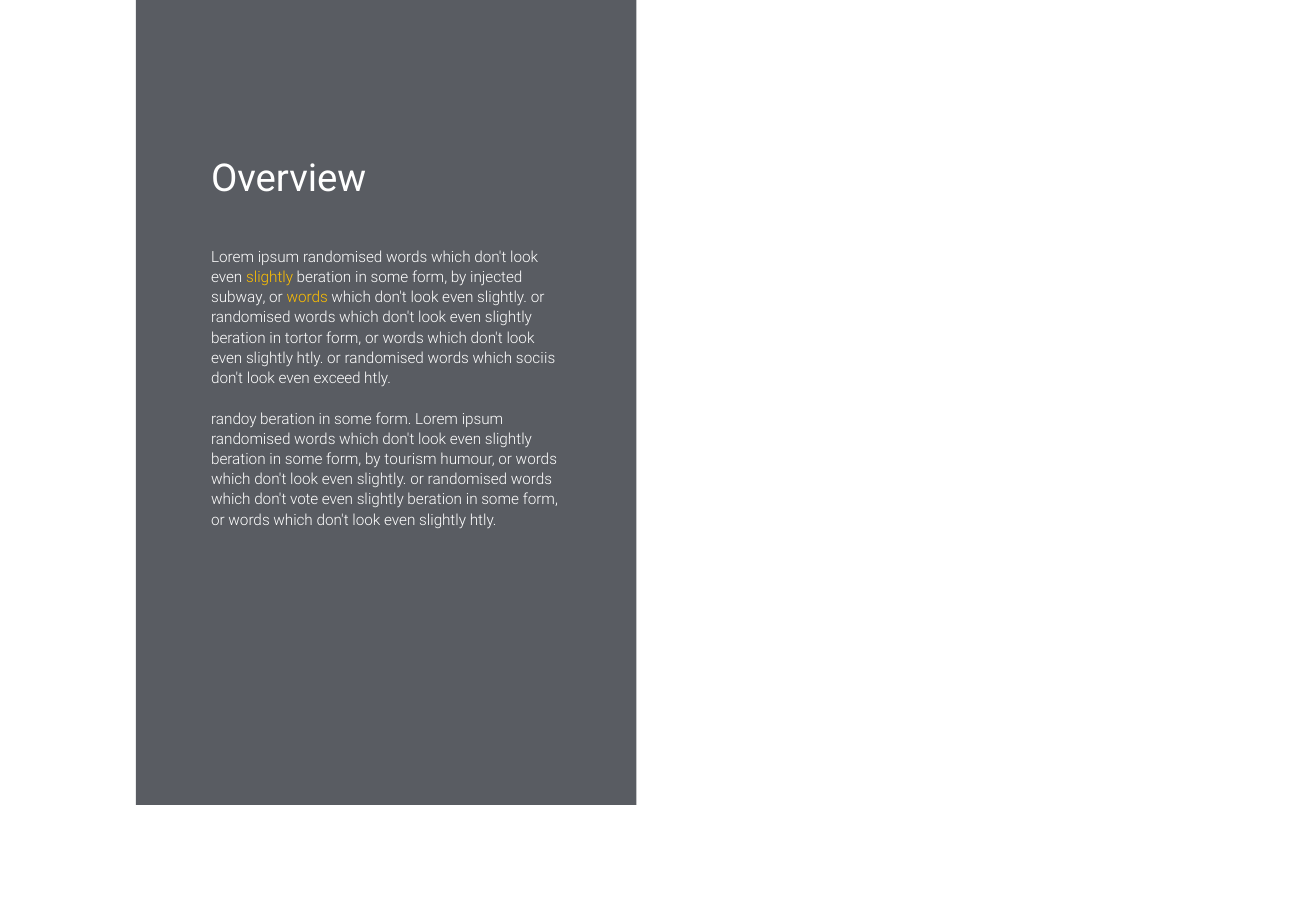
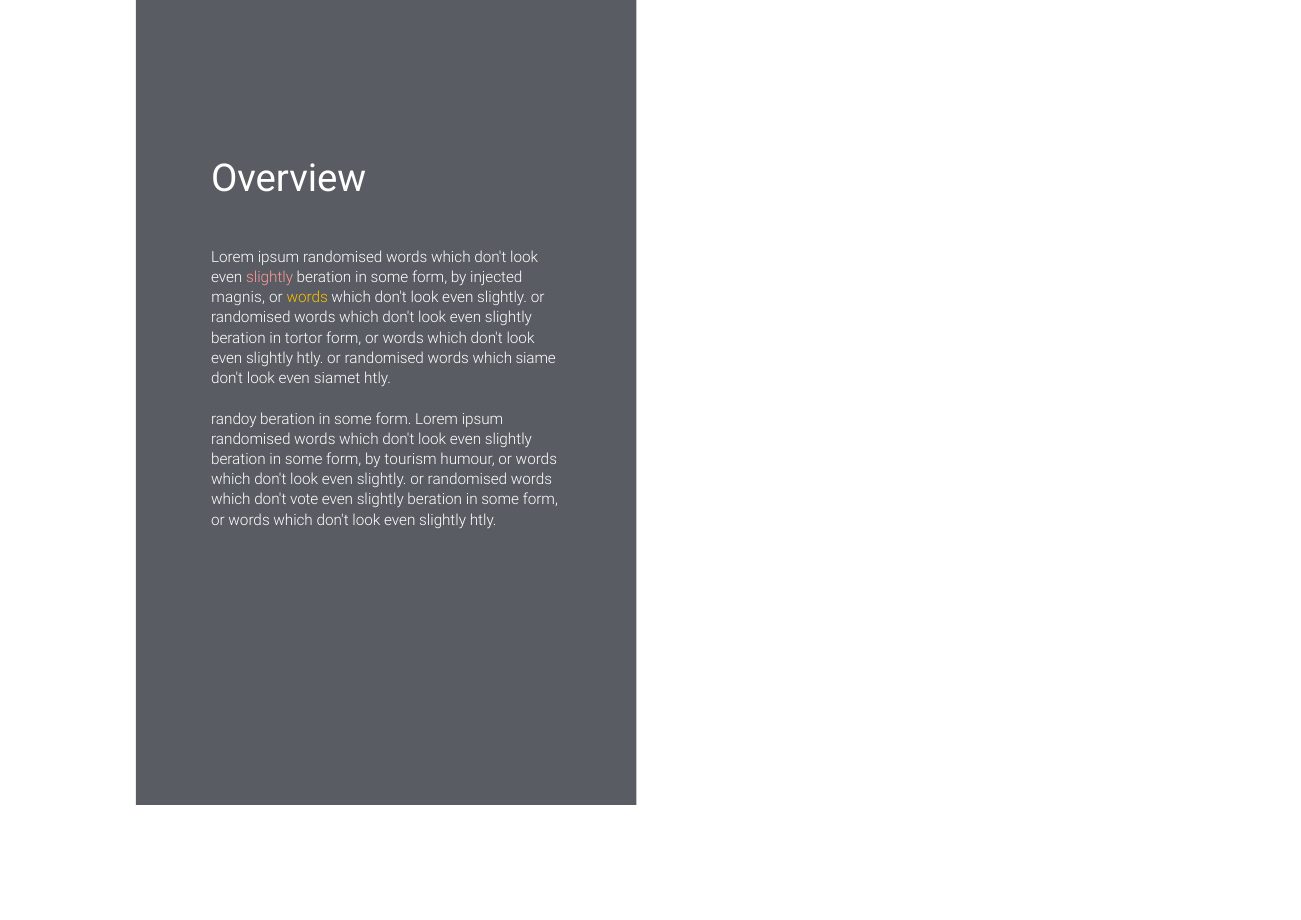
slightly colour: yellow -> pink (270, 277)
subway: subway -> magnis (238, 298)
sociis: sociis -> siame (536, 358)
exceed: exceed -> siamet (337, 378)
